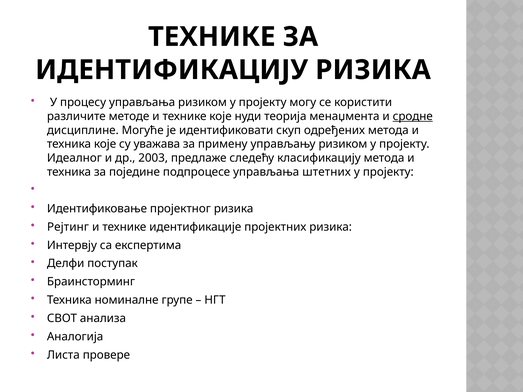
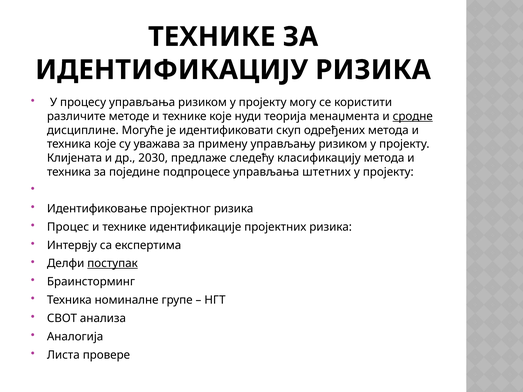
Идеалног: Идеалног -> Клијената (75, 158)
2003: 2003 -> 2030 (153, 158)
Рејтинг: Рејтинг -> Процес (68, 227)
поступак underline: none -> present (113, 264)
